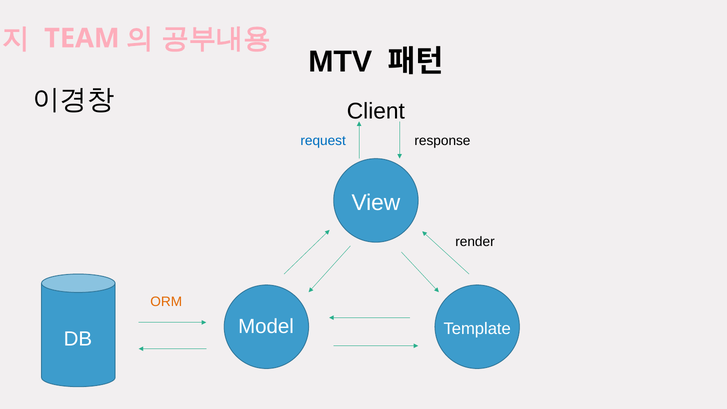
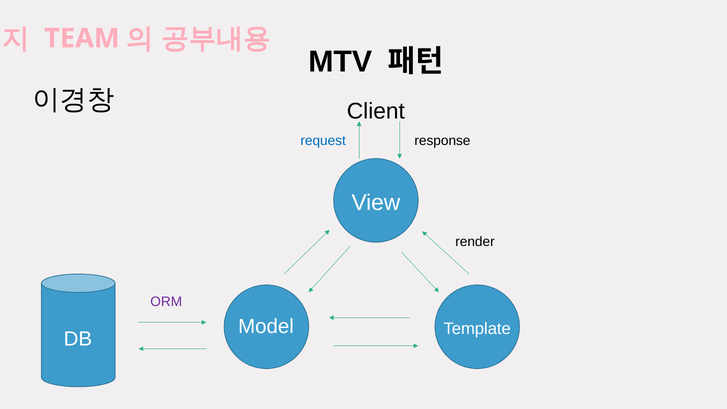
ORM colour: orange -> purple (166, 302)
